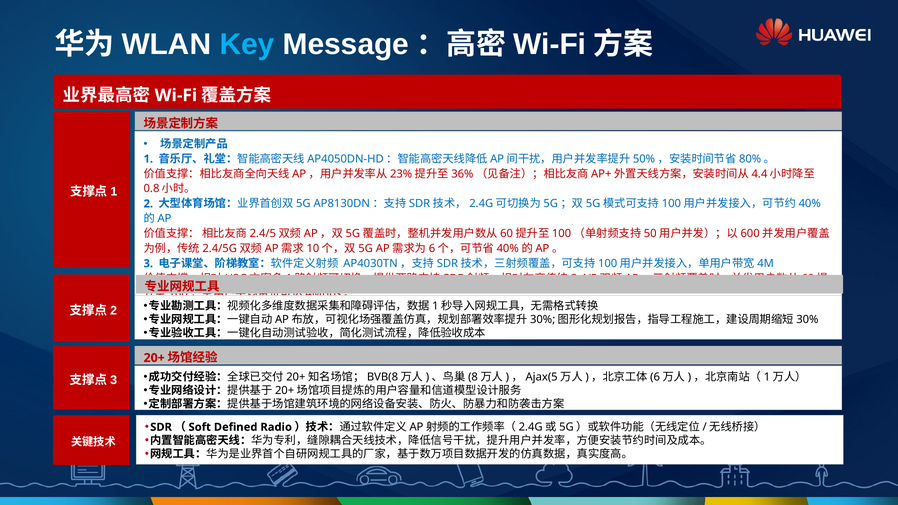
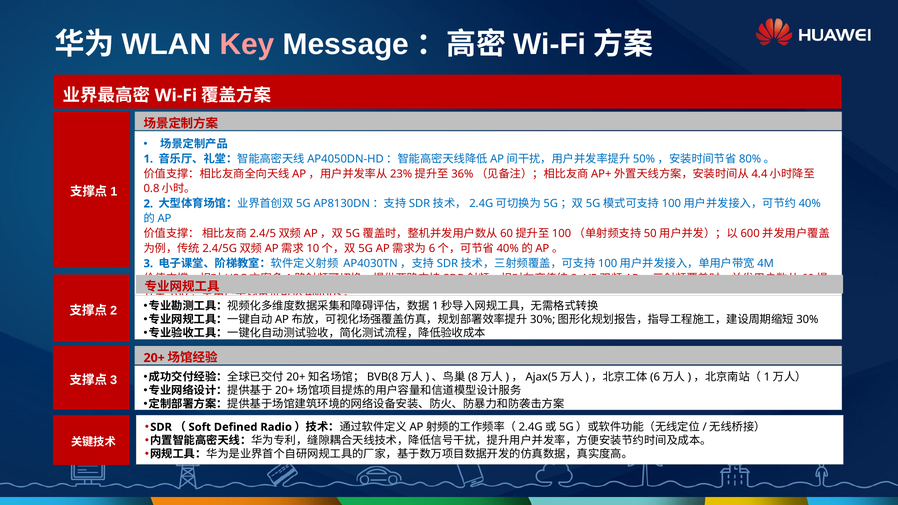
Key colour: light blue -> pink (247, 44)
